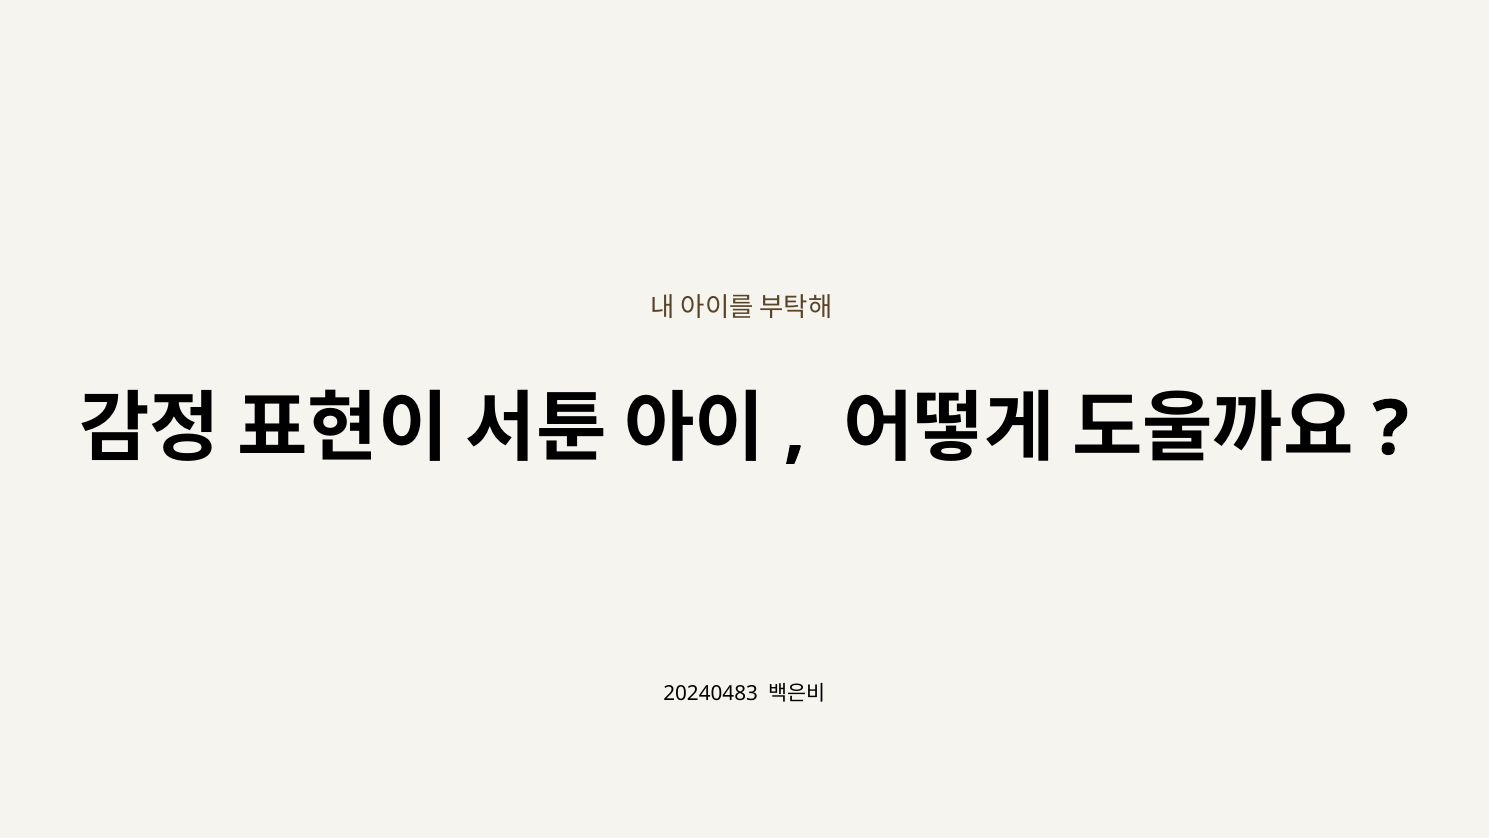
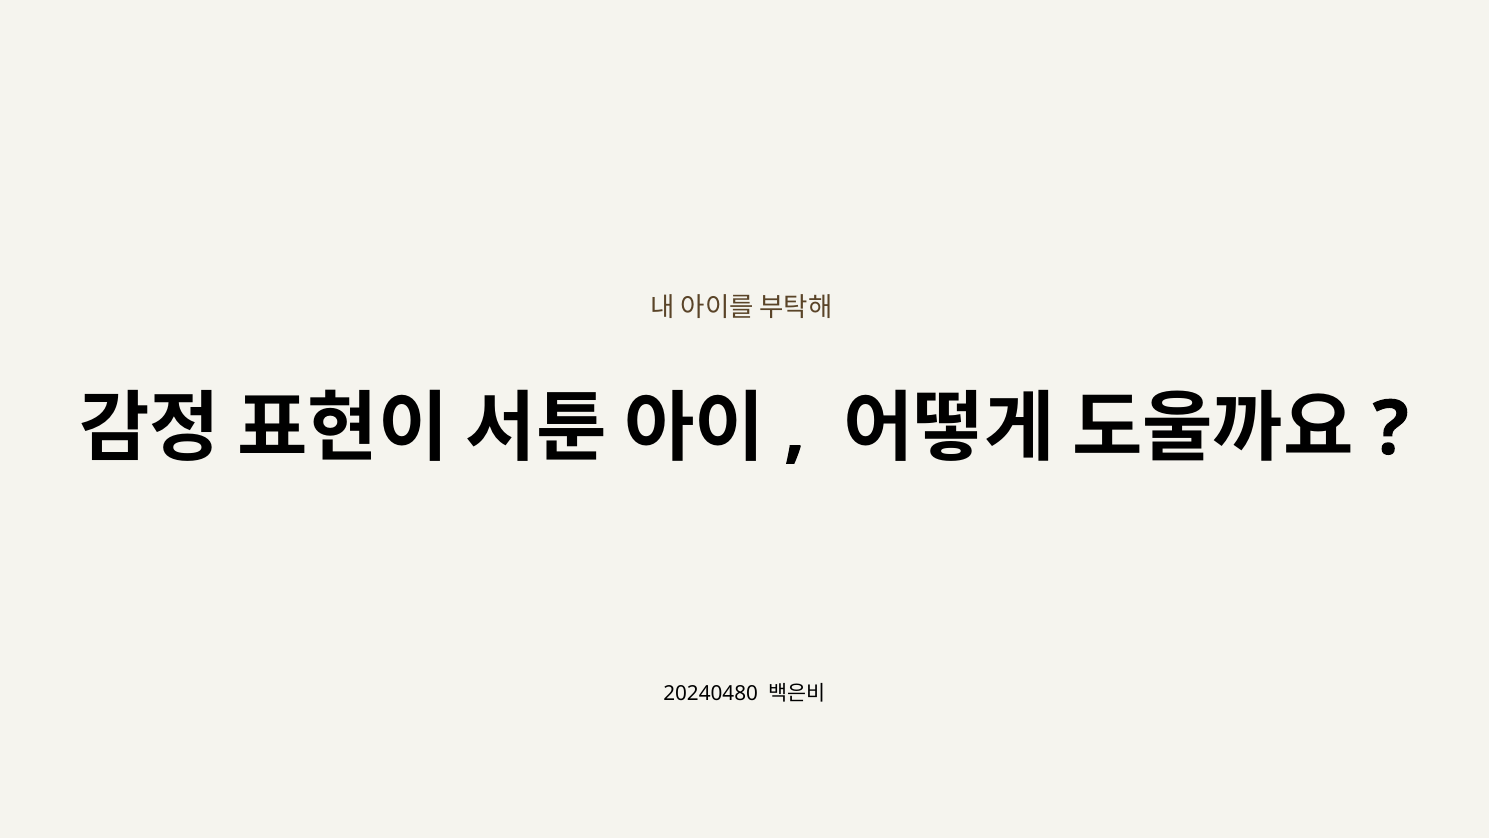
20240483: 20240483 -> 20240480 (711, 694)
